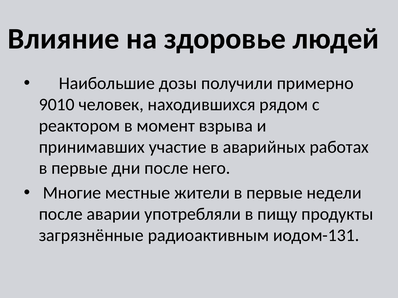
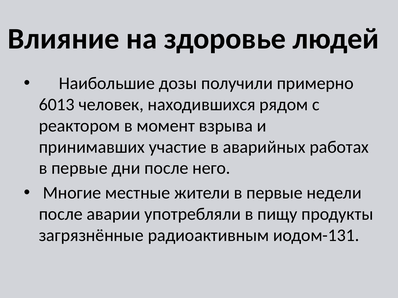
9010: 9010 -> 6013 (57, 105)
